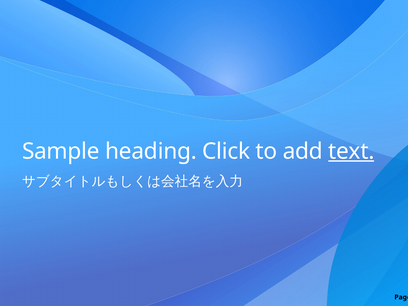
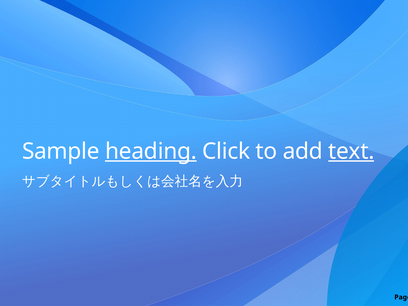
heading underline: none -> present (151, 151)
